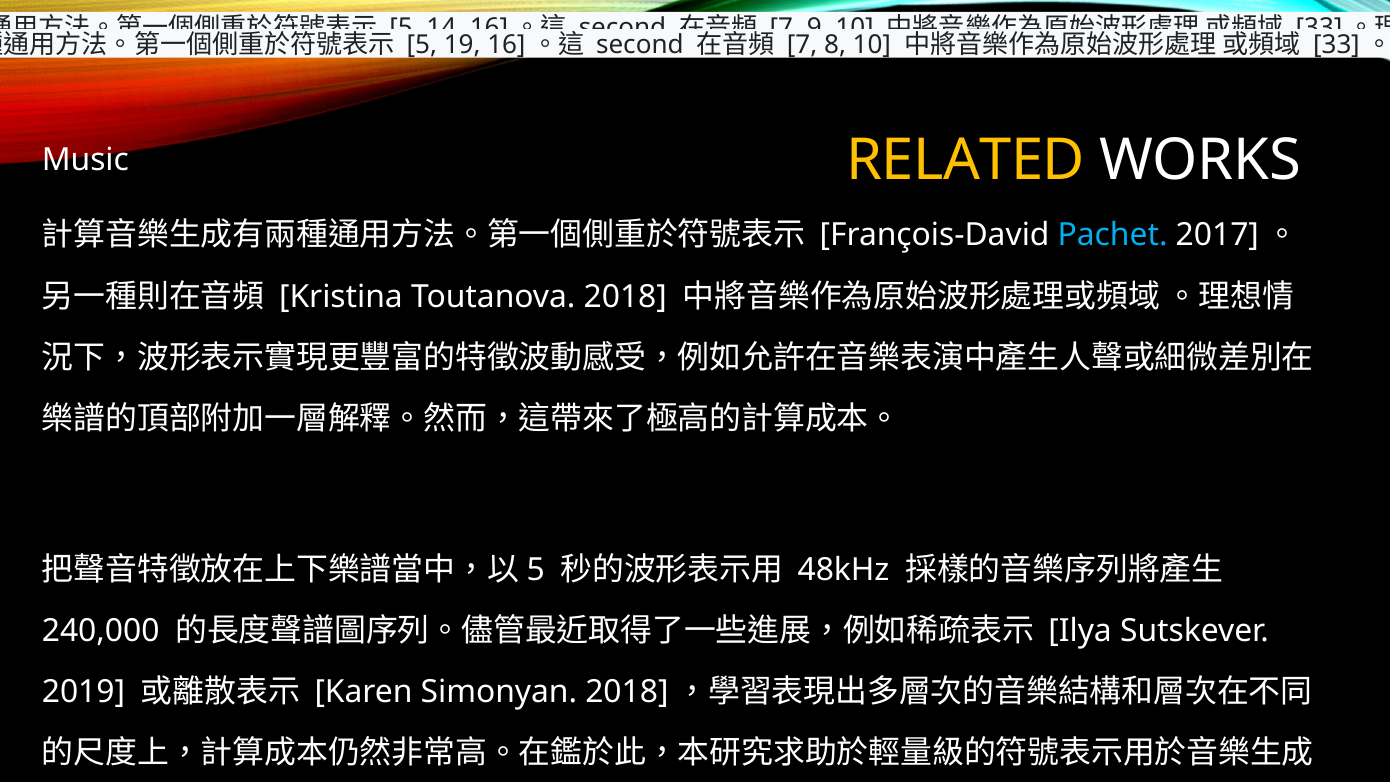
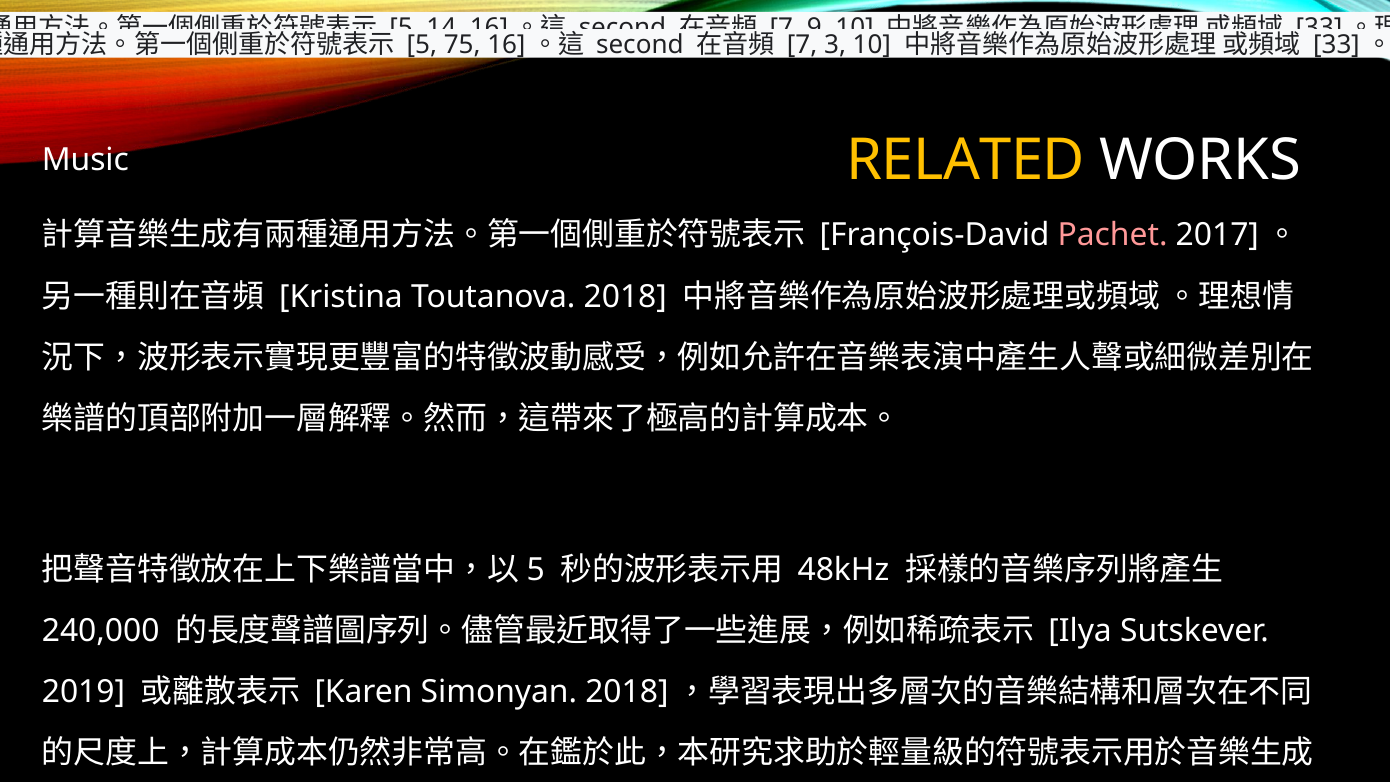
19: 19 -> 75 (462, 45)
8: 8 -> 3 (835, 45)
Pachet colour: light blue -> pink (1113, 235)
